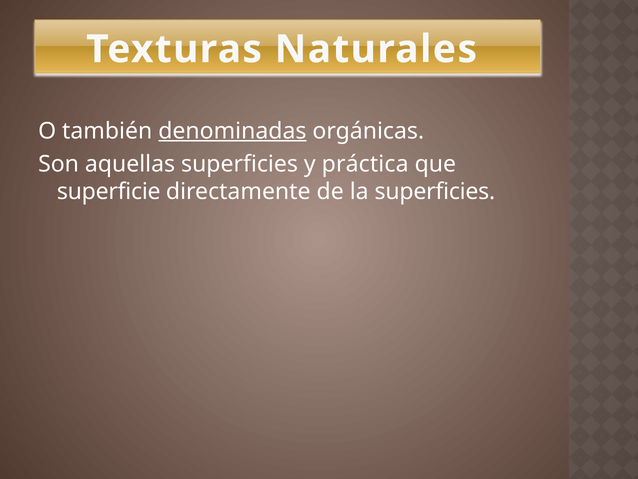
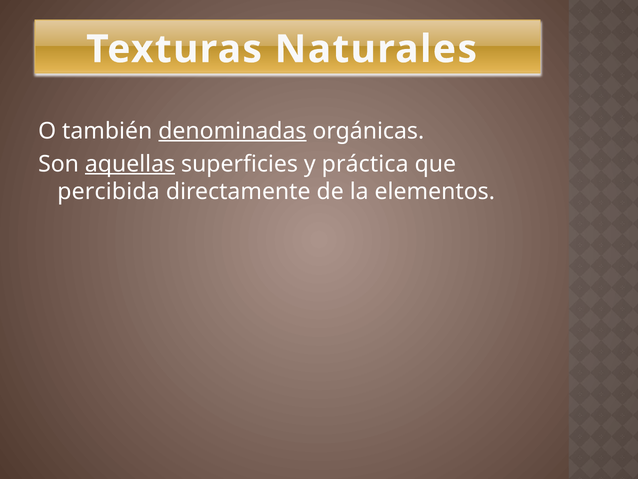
aquellas underline: none -> present (130, 164)
superficie: superficie -> percibida (109, 191)
la superficies: superficies -> elementos (435, 191)
